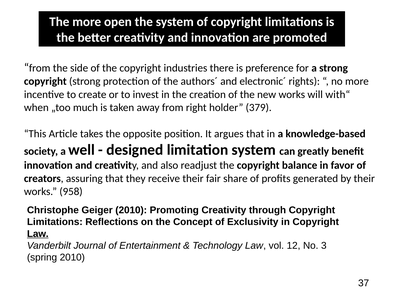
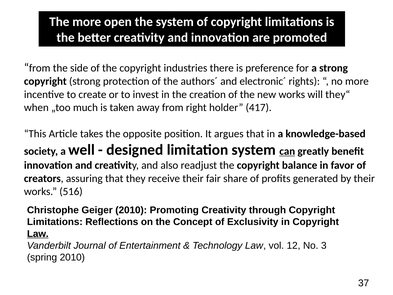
with“: with“ -> they“ (338, 94)
379: 379 -> 417 (259, 107)
can underline: none -> present (287, 151)
958: 958 -> 516 (71, 191)
